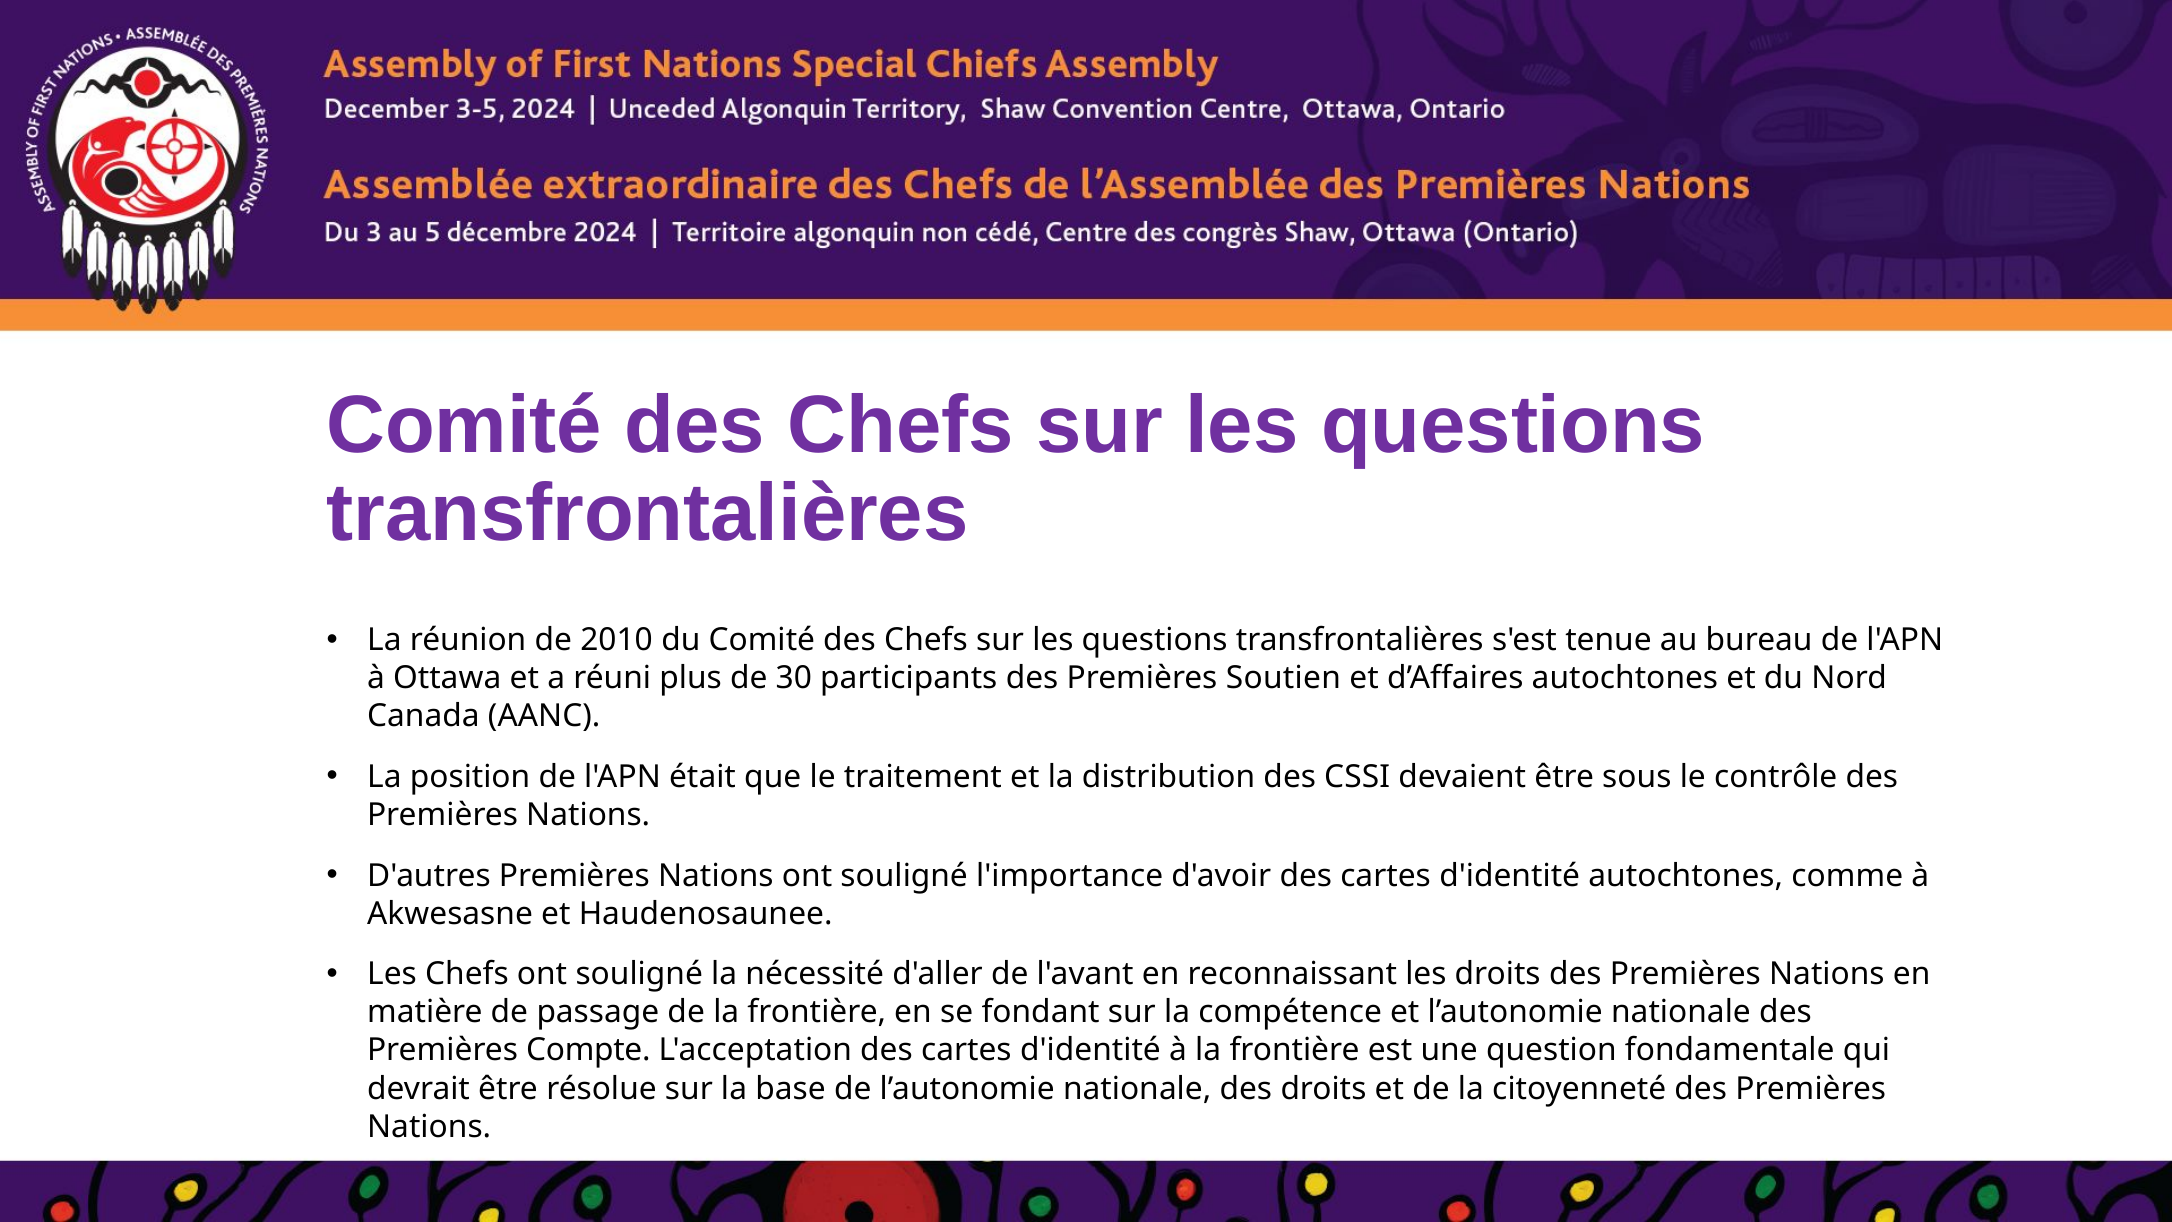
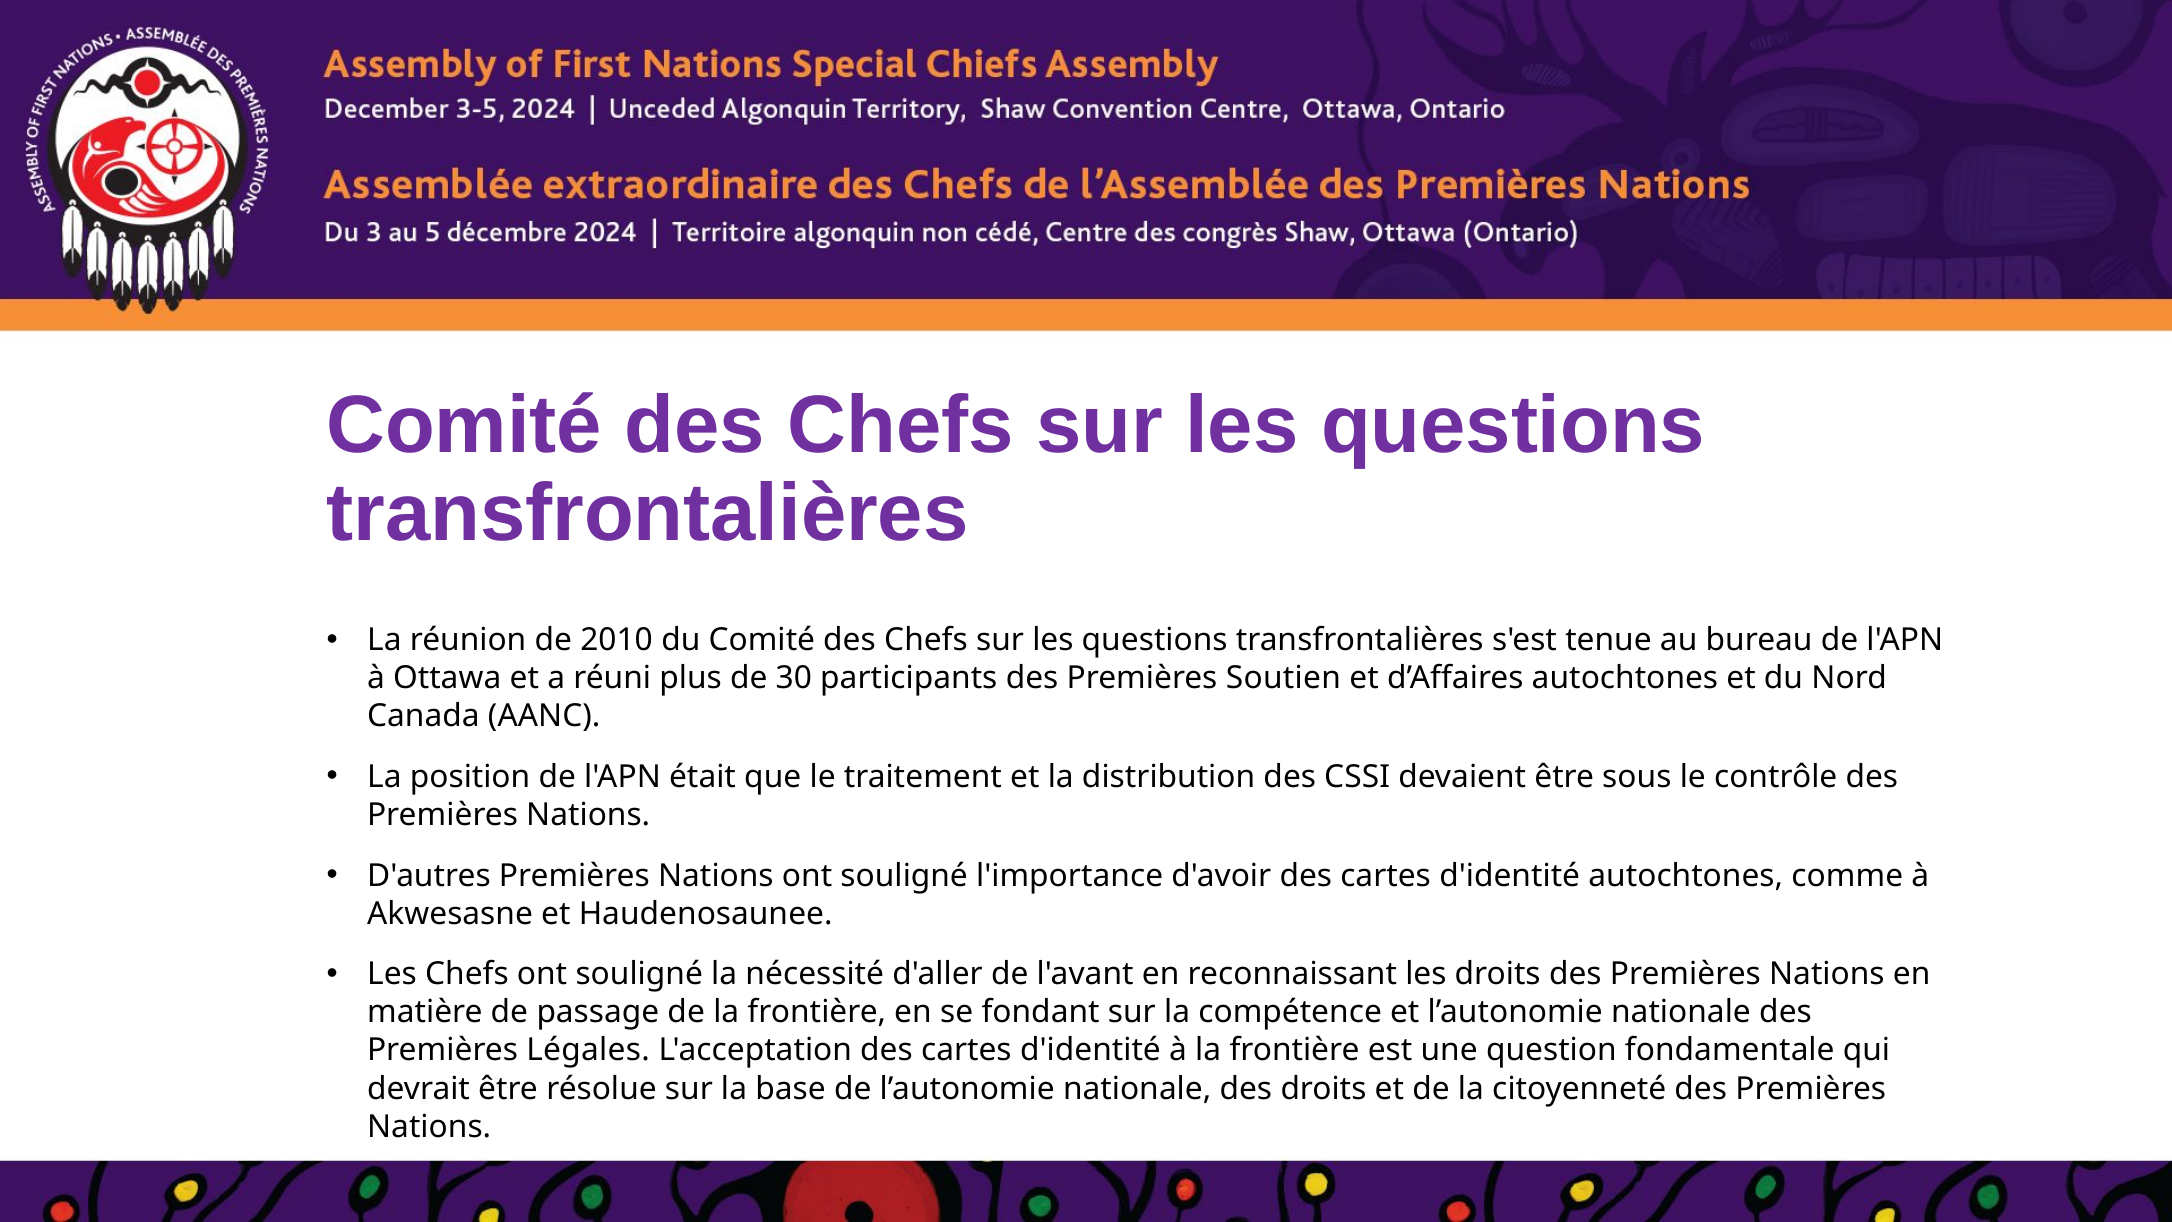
Compte: Compte -> Légales (588, 1050)
